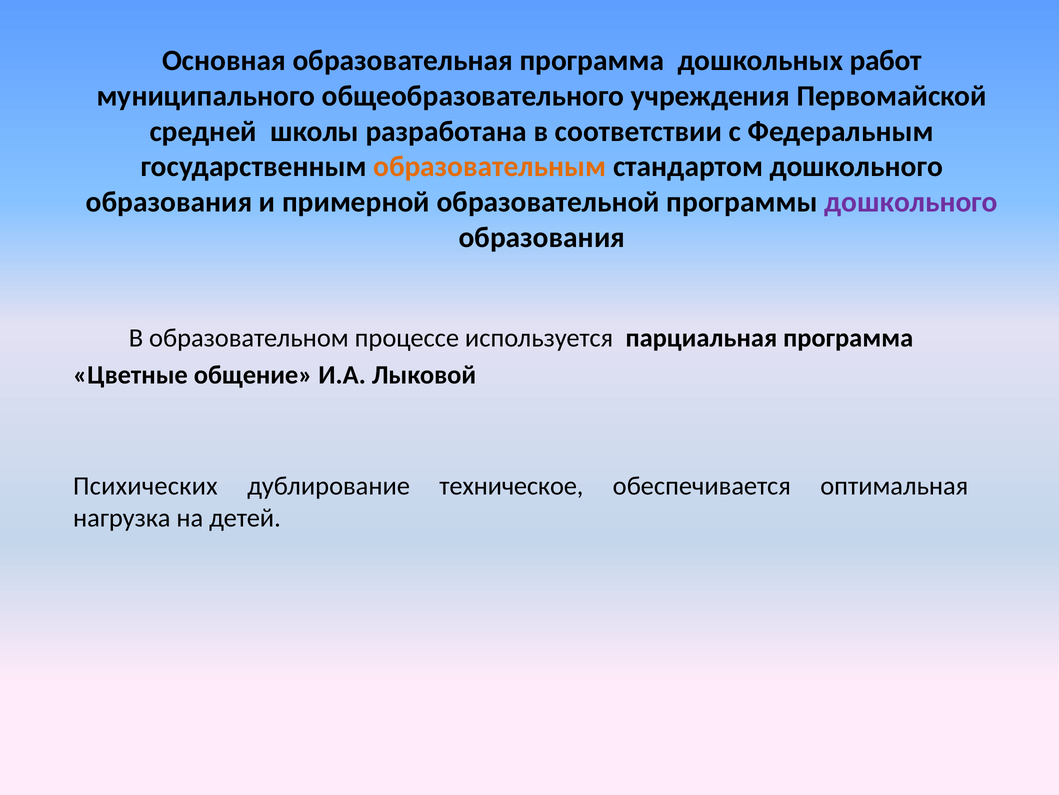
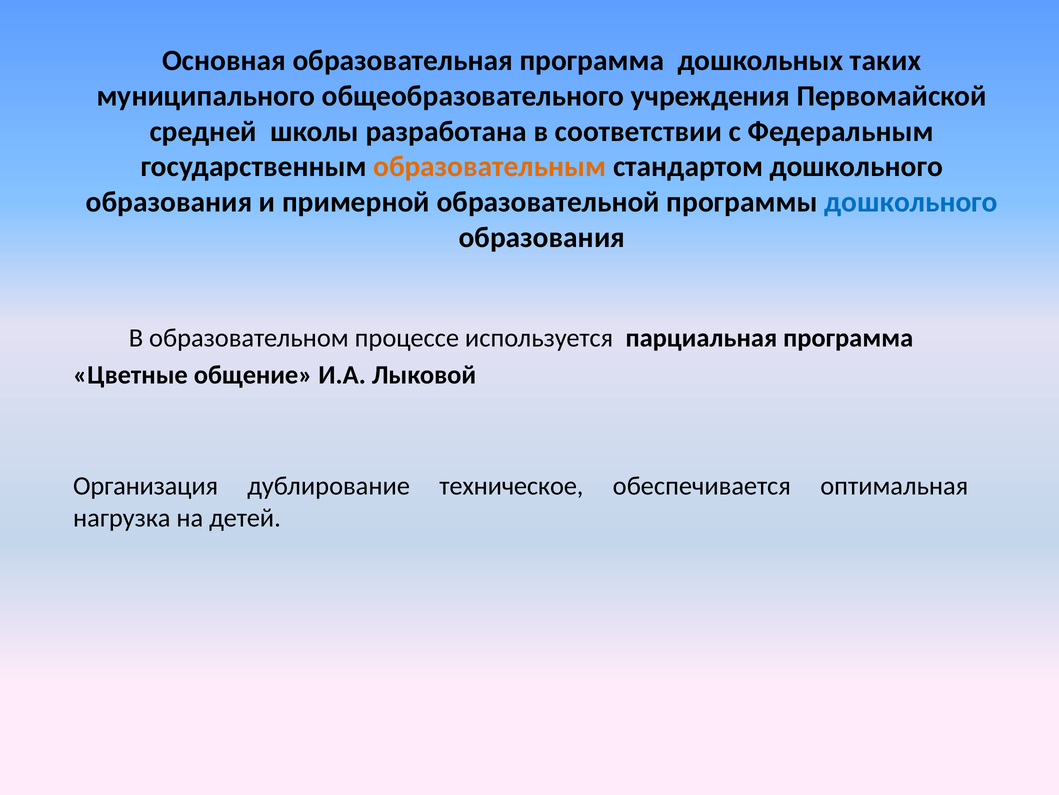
работ: работ -> таких (886, 61)
дошкольного colour: purple -> blue (911, 202)
Психических: Психических -> Организация (146, 486)
